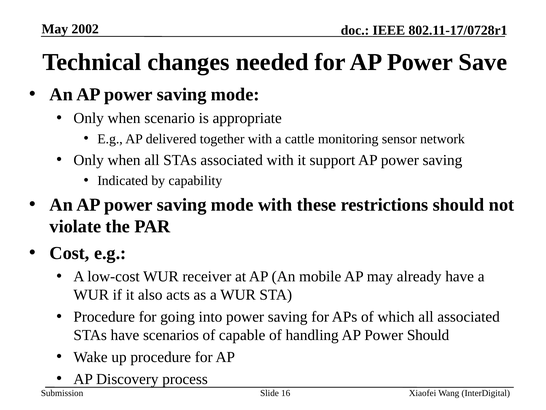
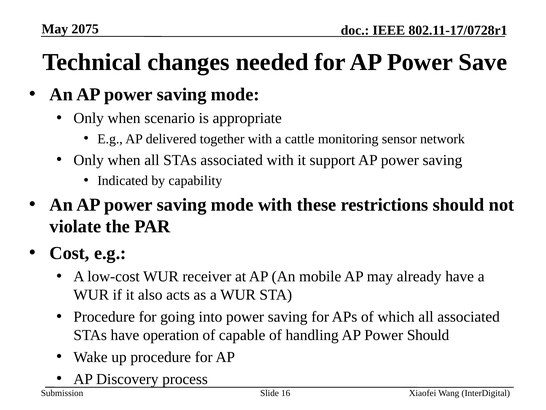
2002: 2002 -> 2075 (85, 29)
scenarios: scenarios -> operation (171, 335)
